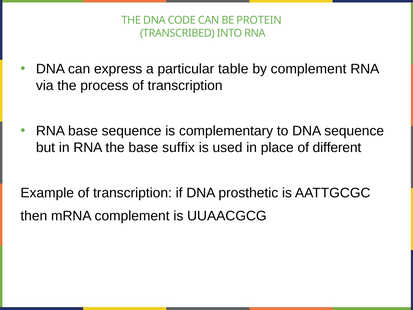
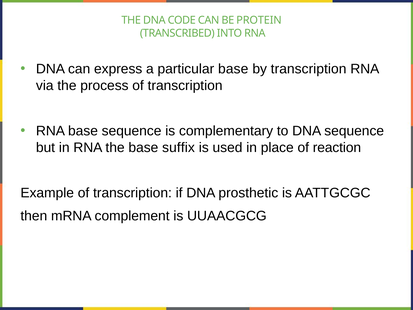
particular table: table -> base (233, 69)
by complement: complement -> transcription (309, 69)
different: different -> reaction (337, 147)
